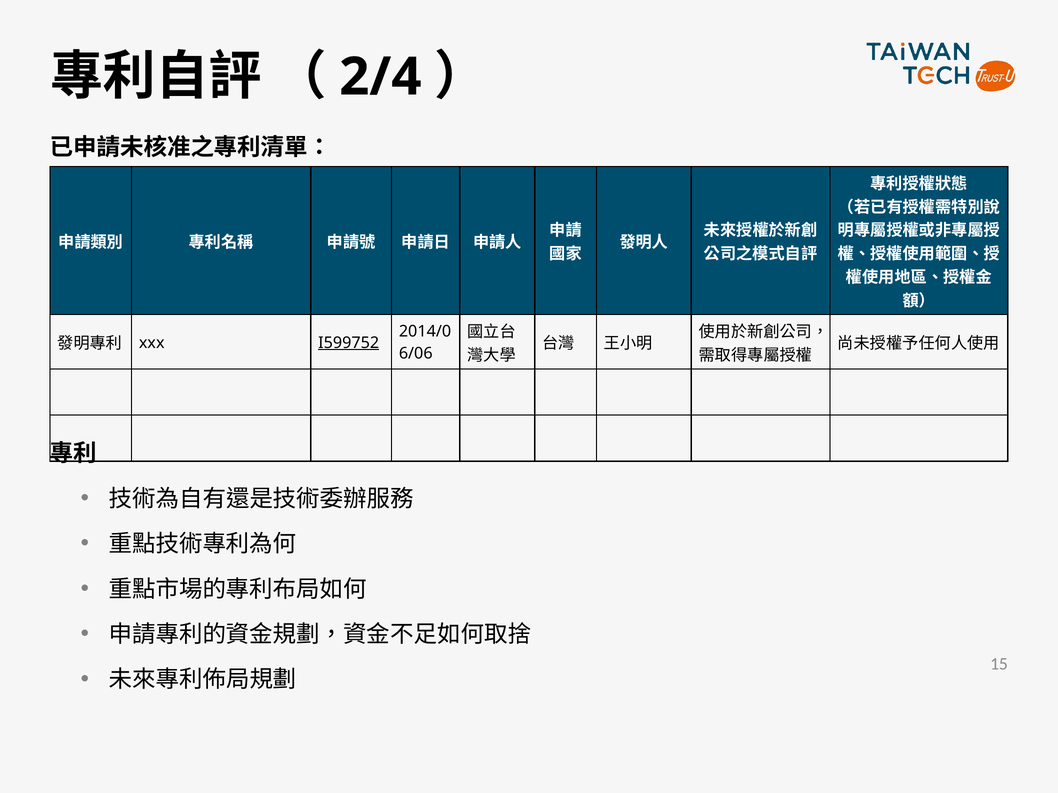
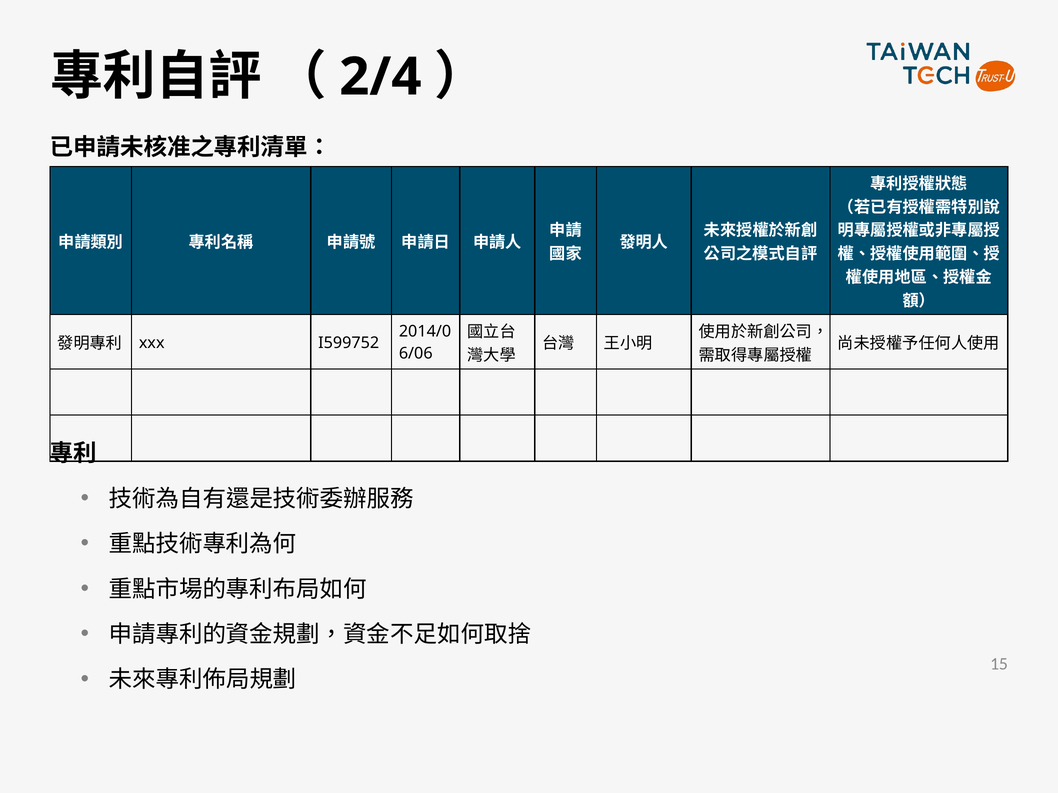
I599752 underline: present -> none (349, 343)
